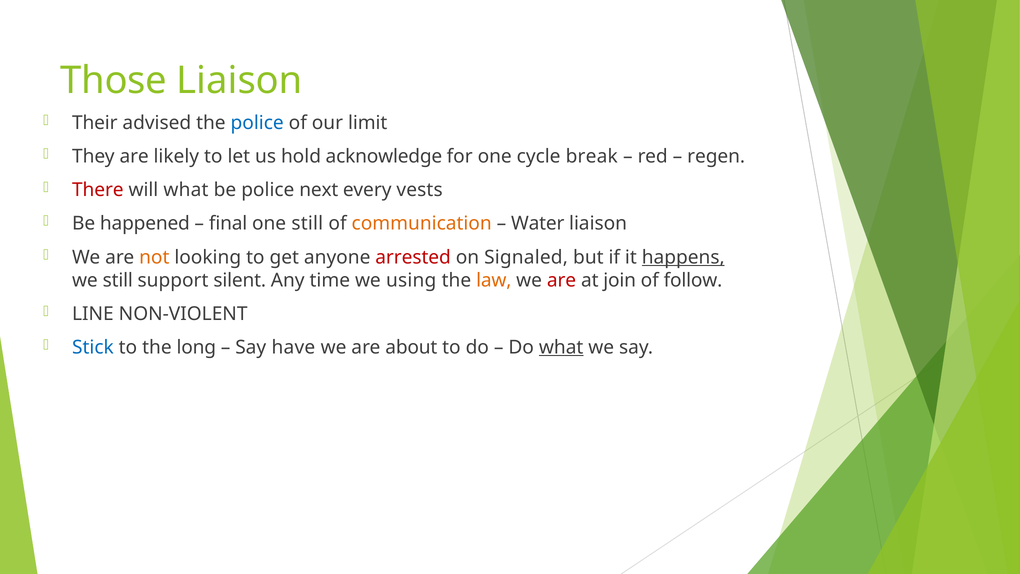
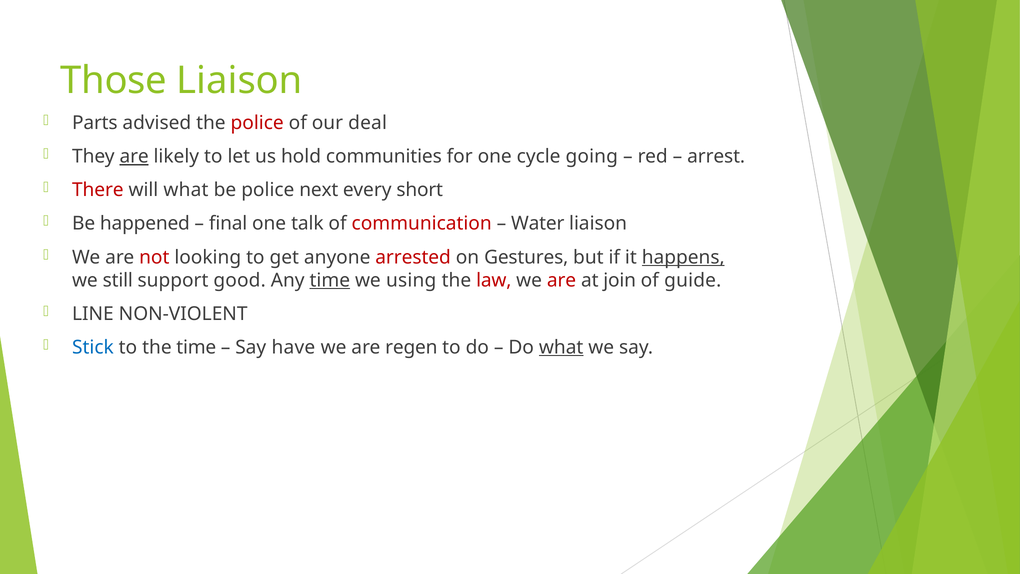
Their: Their -> Parts (95, 123)
police colour: blue -> red (257, 123)
limit: limit -> deal (368, 123)
are underline: none -> present (134, 156)
acknowledge: acknowledge -> communities (384, 156)
break: break -> going (592, 156)
regen: regen -> arrest (716, 156)
vests: vests -> short (420, 190)
one still: still -> talk (307, 224)
communication colour: orange -> red (422, 224)
not colour: orange -> red (154, 257)
Signaled: Signaled -> Gestures (526, 257)
silent: silent -> good (240, 280)
time underline: none -> present (330, 280)
law colour: orange -> red (494, 280)
follow: follow -> guide (693, 280)
the long: long -> time (196, 347)
about: about -> regen (411, 347)
